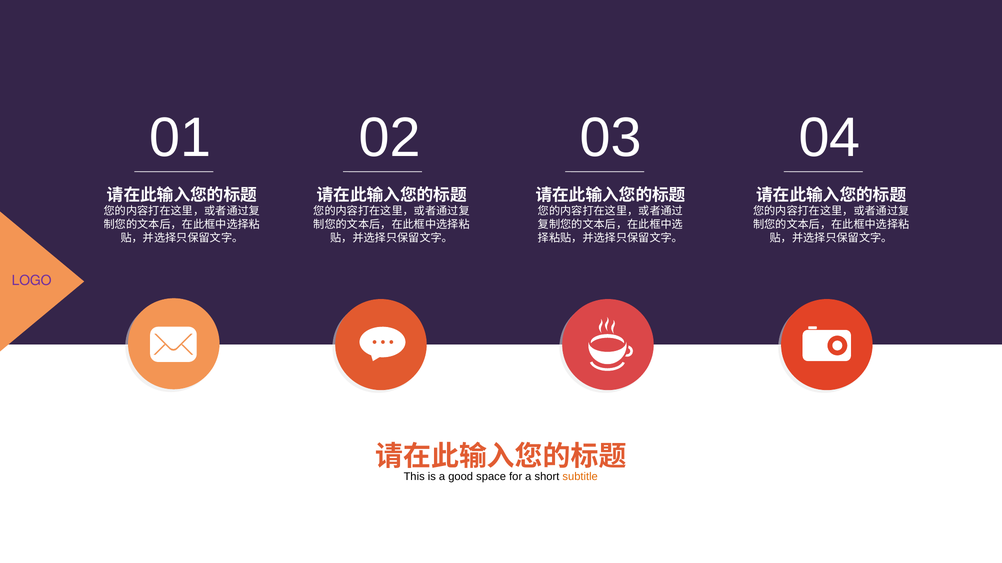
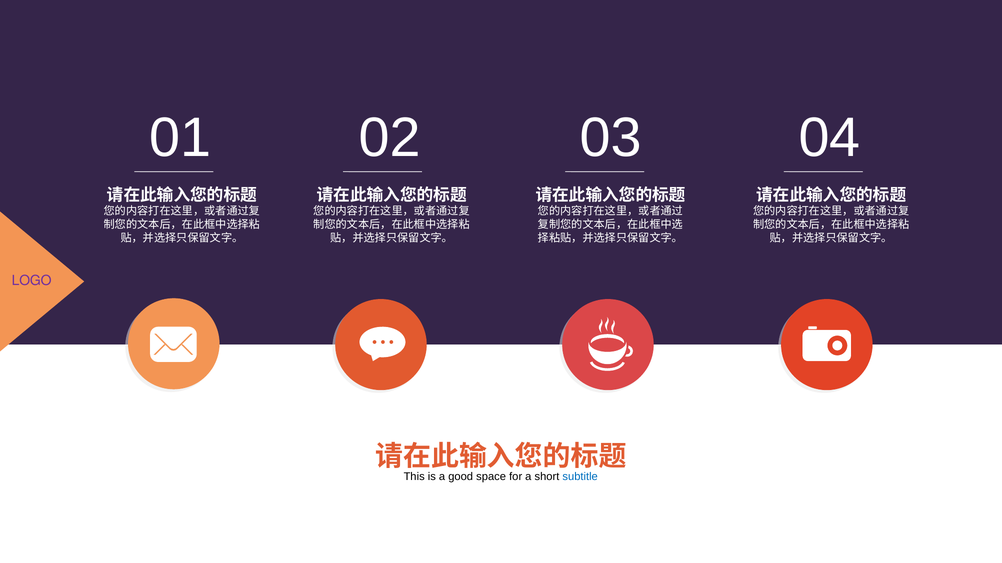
subtitle colour: orange -> blue (580, 477)
